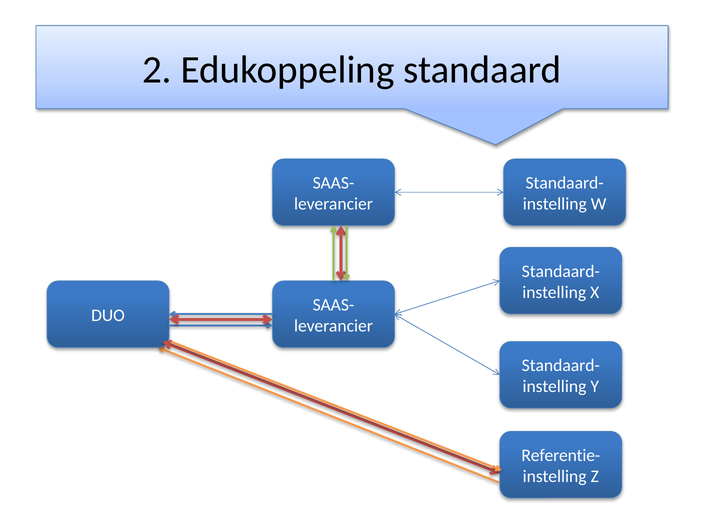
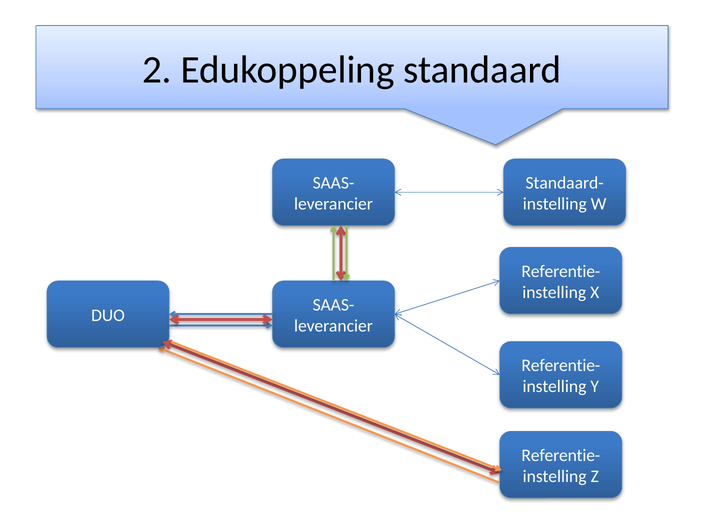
Standaard-: Standaard- -> Referentie- (561, 271)
Standaard-: Standaard- -> Referentie- (561, 365)
